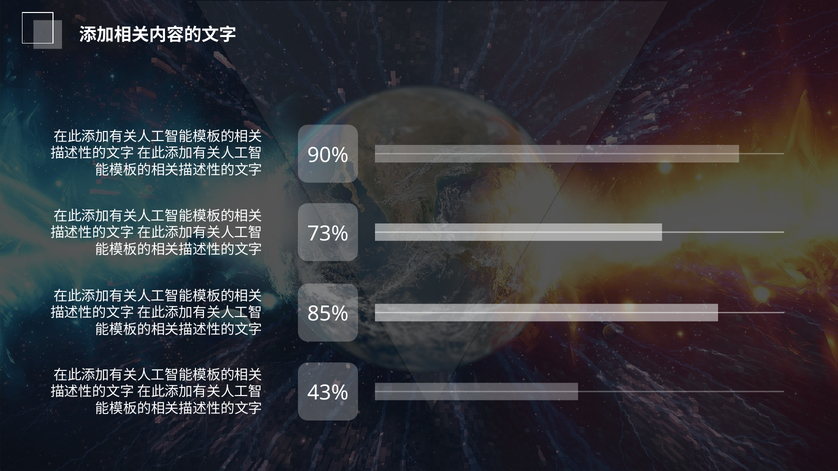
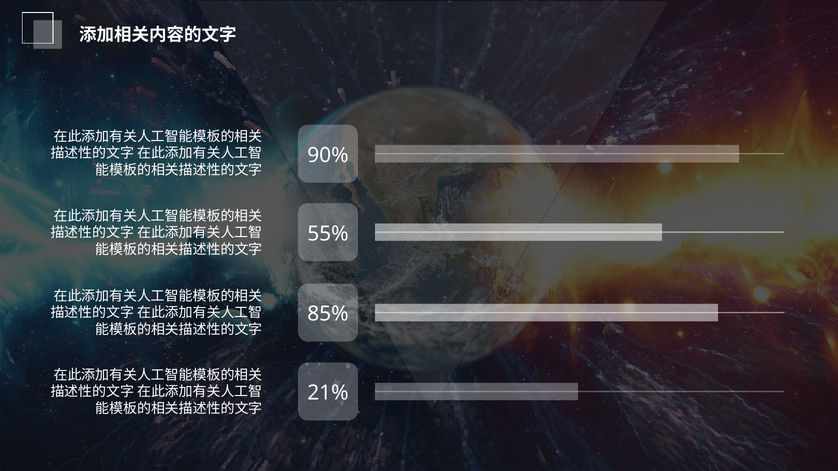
73%: 73% -> 55% (328, 234)
43%: 43% -> 21% (328, 393)
